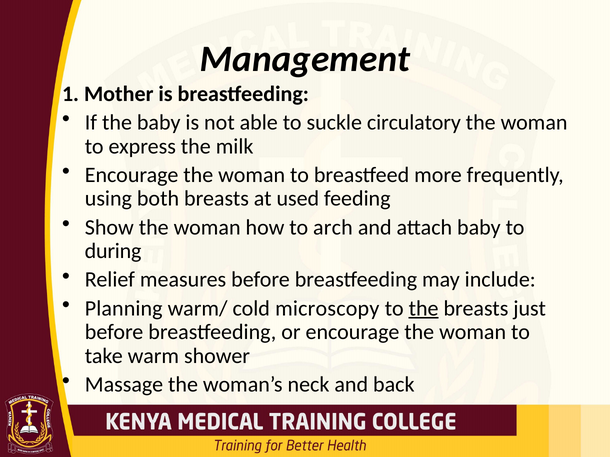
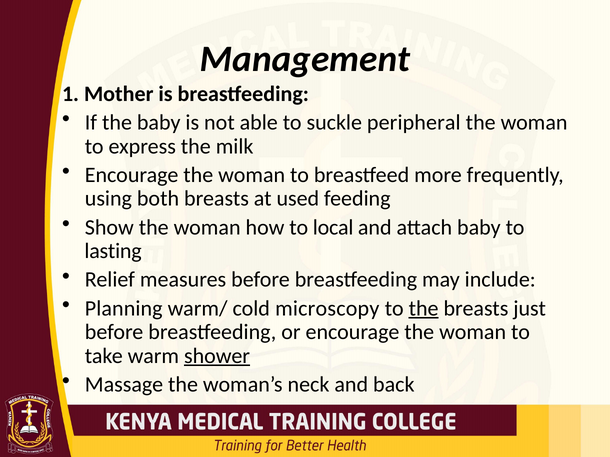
circulatory: circulatory -> peripheral (414, 123)
arch: arch -> local (333, 228)
during: during -> lasting (113, 251)
shower underline: none -> present (217, 356)
